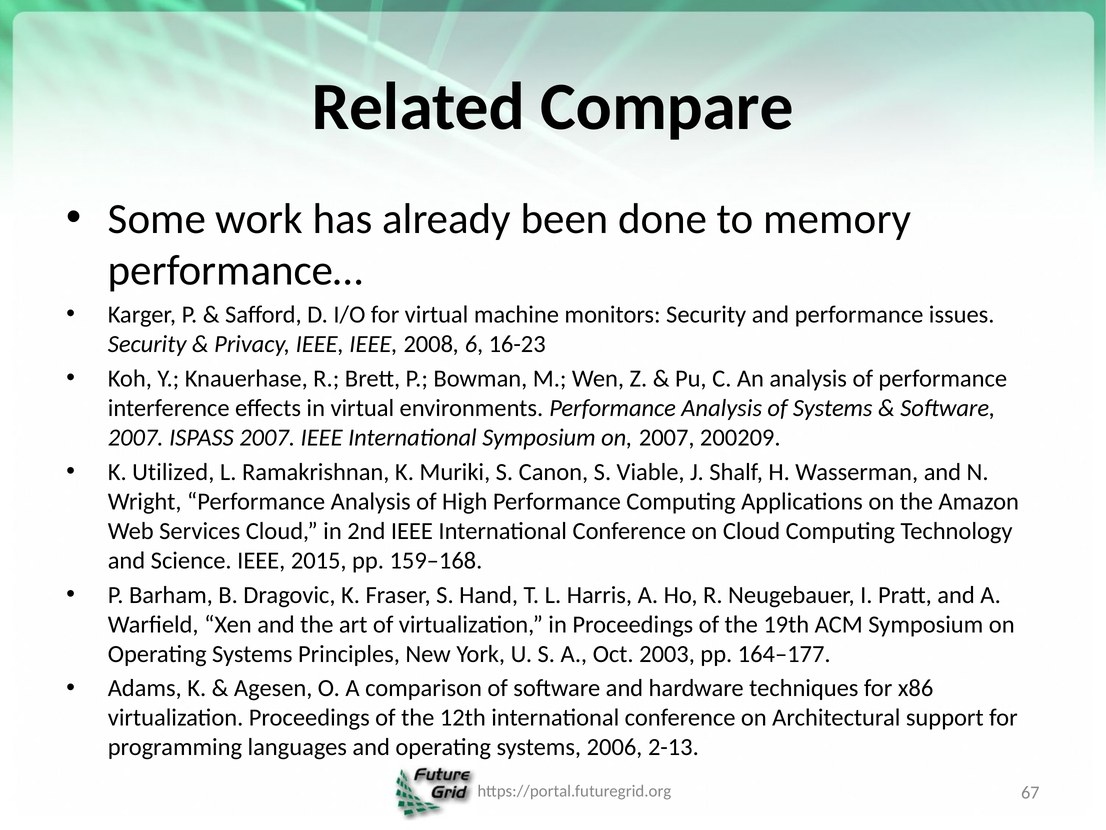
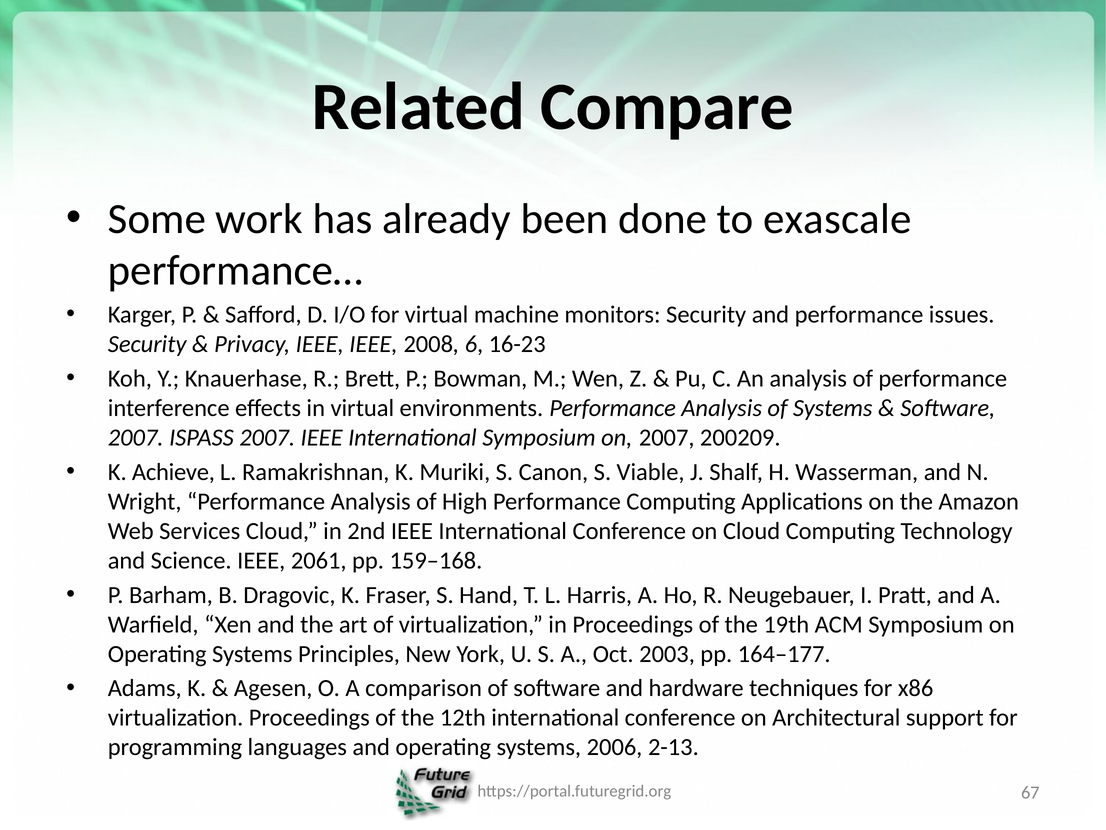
memory: memory -> exascale (837, 219)
Utilized: Utilized -> Achieve (173, 472)
2015: 2015 -> 2061 (319, 560)
